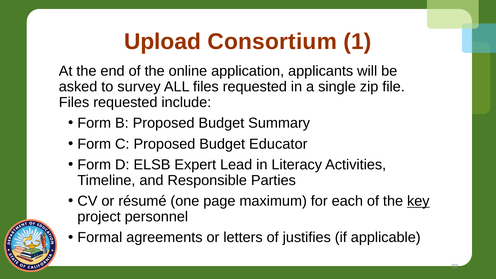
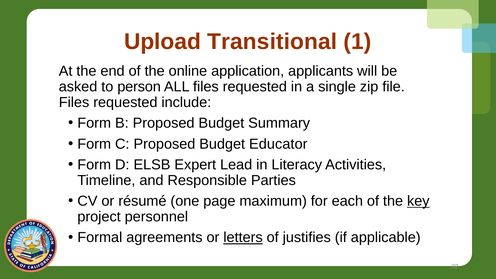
Consortium: Consortium -> Transitional (272, 42)
survey: survey -> person (139, 87)
letters underline: none -> present (243, 238)
